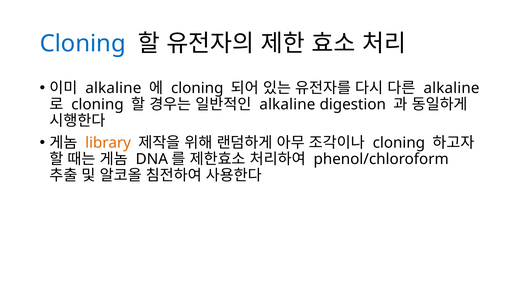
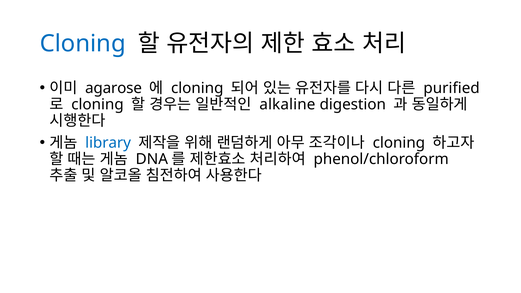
alkaline: alkaline -> agarose (114, 88)
alkaline: alkaline -> purified (452, 88)
library colour: orange -> blue (108, 143)
